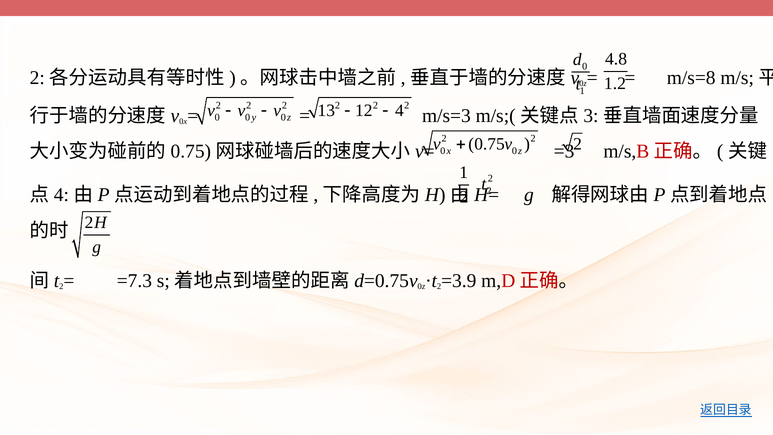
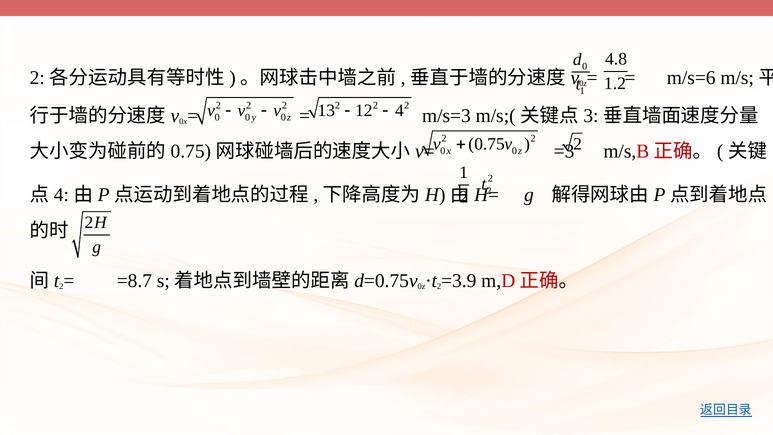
m/s=8: m/s=8 -> m/s=6 (691, 78)
=7.3: =7.3 -> =8.7 (134, 280)
